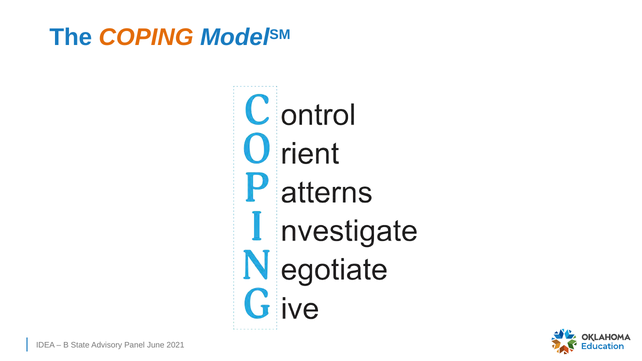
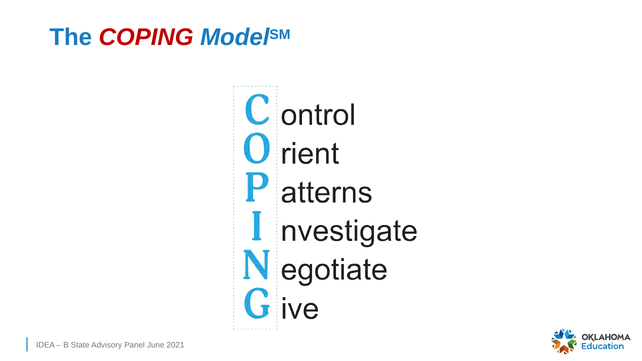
COPING colour: orange -> red (146, 38)
